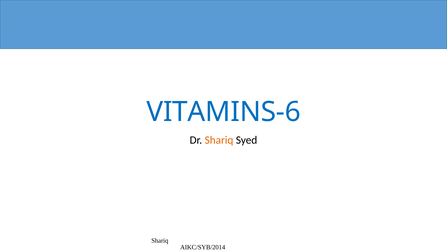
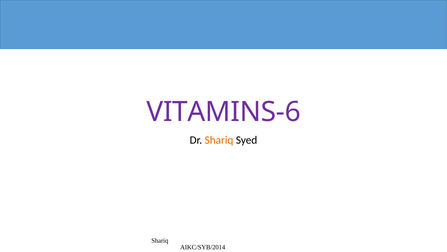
VITAMINS-6 colour: blue -> purple (224, 112)
